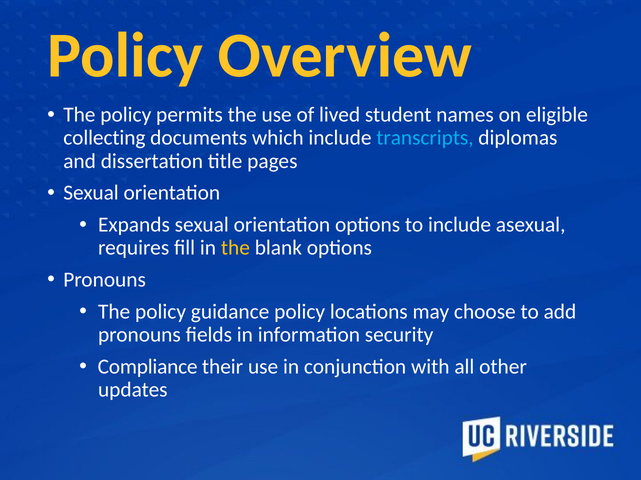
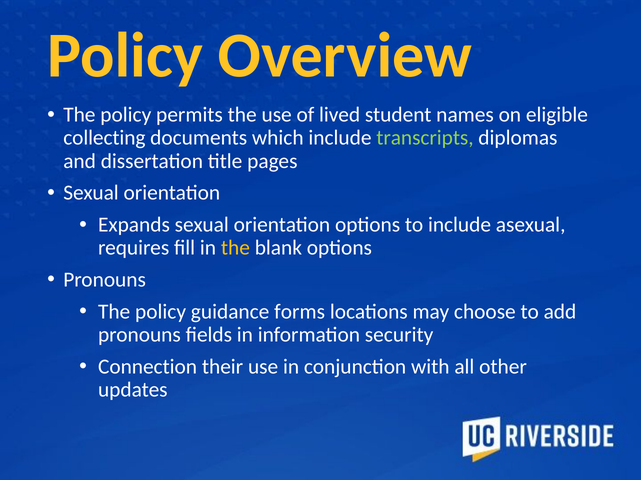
transcripts colour: light blue -> light green (425, 138)
guidance policy: policy -> forms (300, 312)
Compliance: Compliance -> Connection (148, 367)
